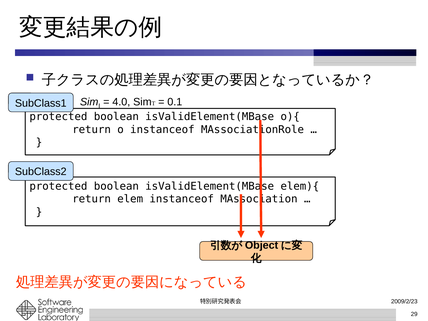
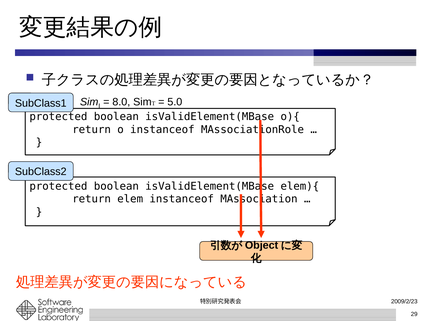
4.0: 4.0 -> 8.0 (121, 102)
0.1: 0.1 -> 5.0 (175, 102)
